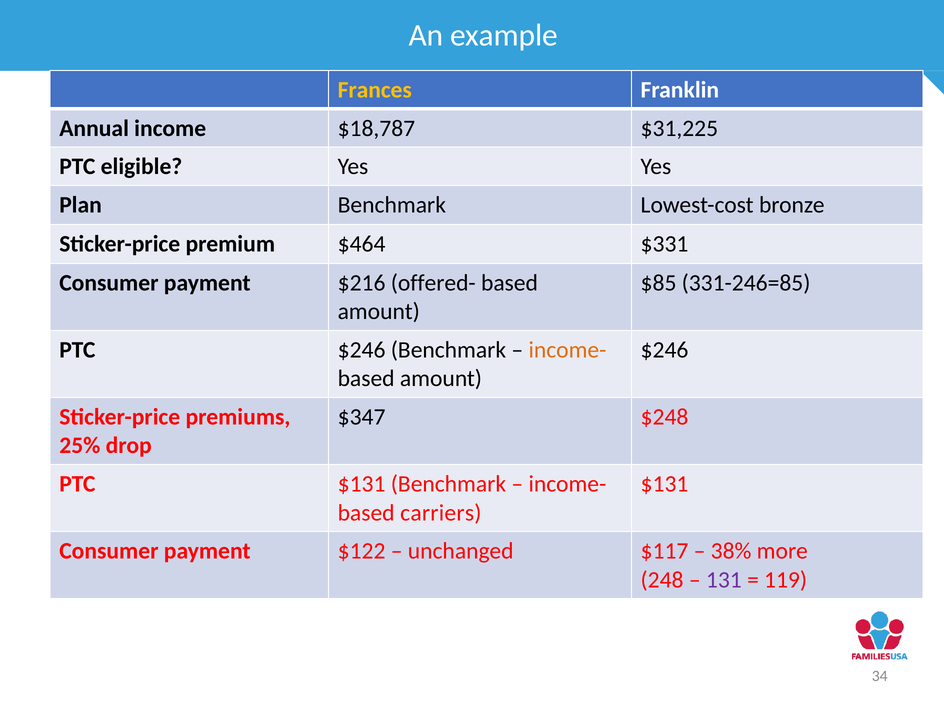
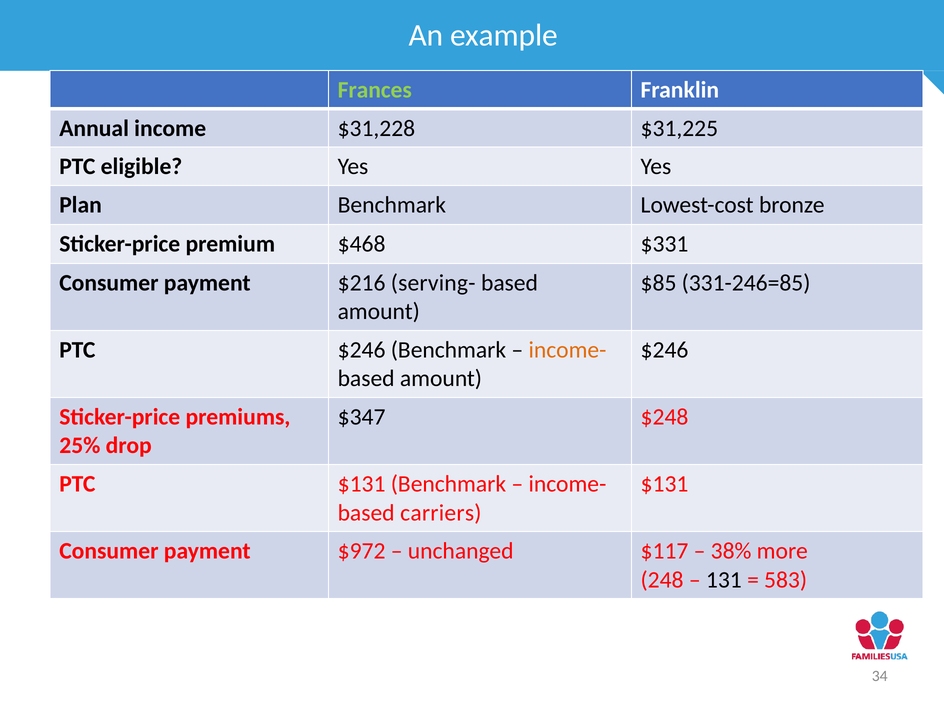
Frances colour: yellow -> light green (375, 90)
$18,787: $18,787 -> $31,228 (376, 128)
$464: $464 -> $468 (362, 244)
offered-: offered- -> serving- (433, 283)
$122: $122 -> $972 (362, 551)
131 colour: purple -> black (724, 580)
119: 119 -> 583 (786, 580)
